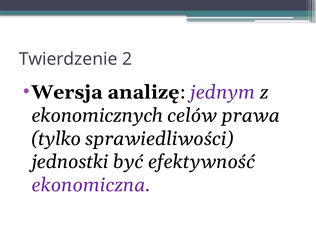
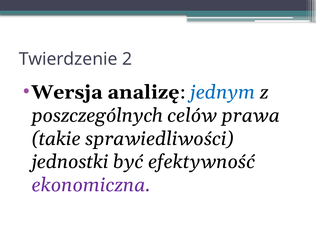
jednym colour: purple -> blue (223, 92)
ekonomicznych: ekonomicznych -> poszczególnych (97, 115)
tylko: tylko -> takie (56, 139)
